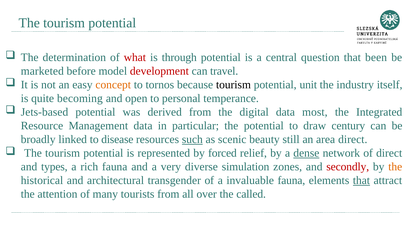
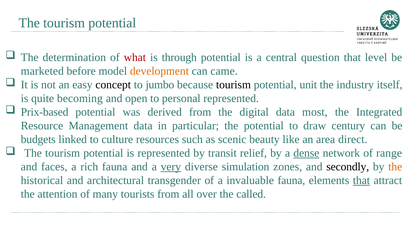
been: been -> level (376, 57)
development colour: red -> orange (159, 71)
travel: travel -> came (224, 71)
concept colour: orange -> black (113, 85)
tornos: tornos -> jumbo (160, 85)
personal temperance: temperance -> represented (231, 98)
Jets-based: Jets-based -> Prix-based (45, 112)
broadly: broadly -> budgets (38, 139)
disease: disease -> culture (117, 139)
such underline: present -> none (192, 139)
still: still -> like (291, 139)
forced: forced -> transit (222, 153)
of direct: direct -> range (389, 153)
types: types -> faces (54, 167)
very underline: none -> present (171, 167)
secondly colour: red -> black (348, 167)
